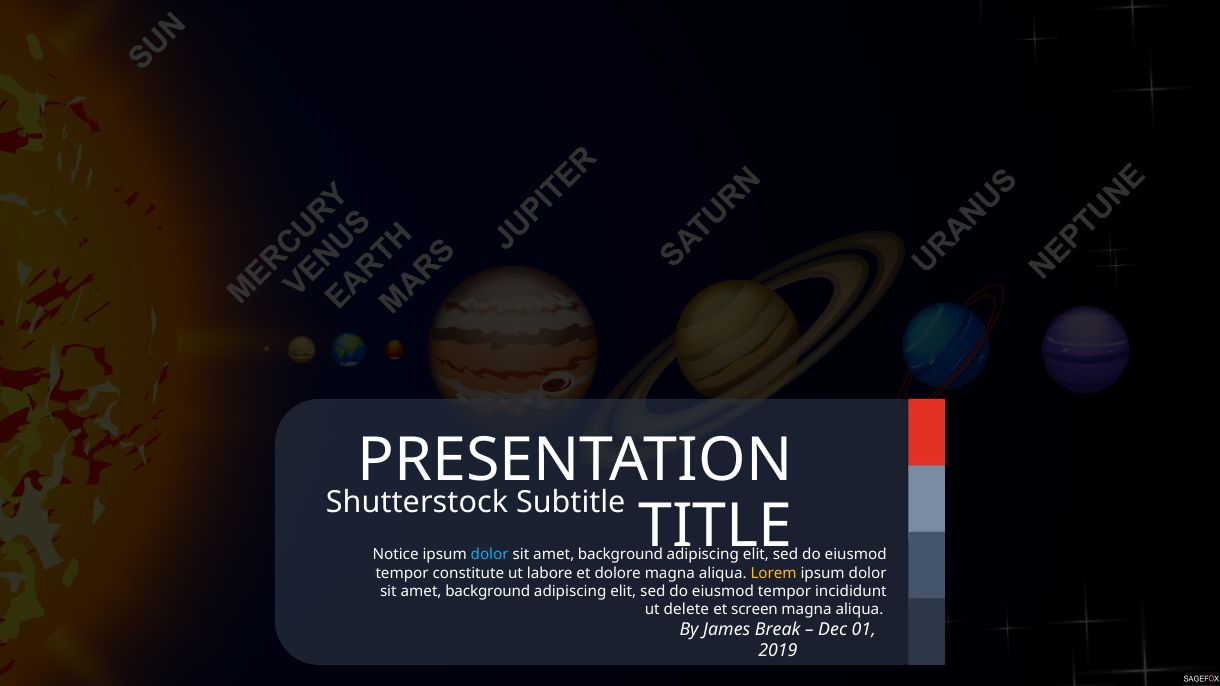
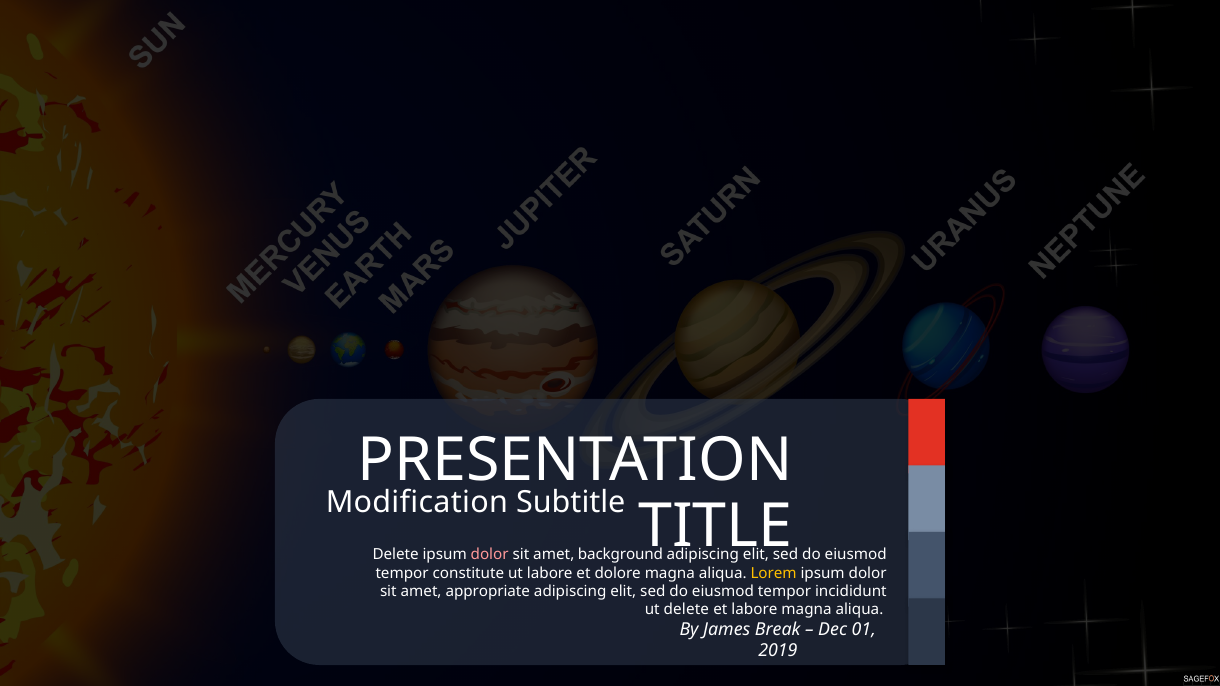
Shutterstock: Shutterstock -> Modification (417, 502)
Notice: Notice -> Delete (396, 555)
dolor colour: light blue -> pink (490, 555)
background: background -> appropriate (488, 592)
et screen: screen -> labore (754, 610)
